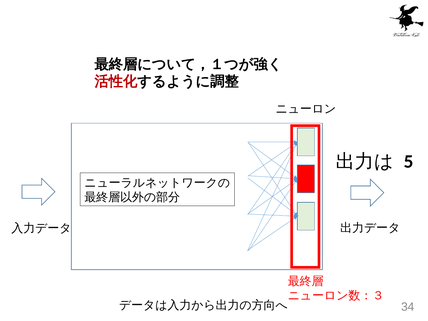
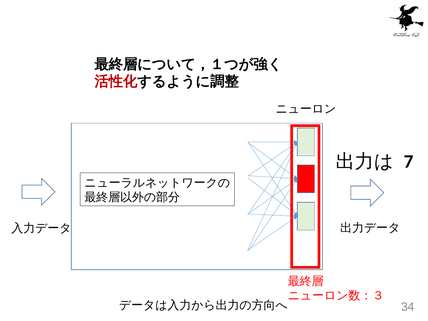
5: 5 -> 7 (409, 161)
